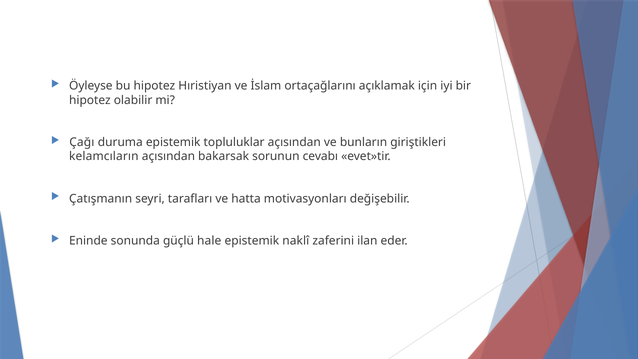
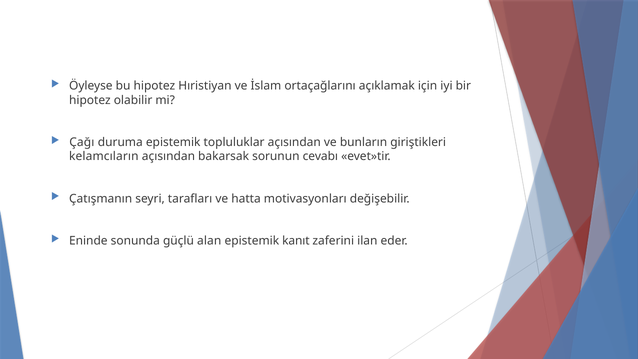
hale: hale -> alan (209, 240)
naklî: naklî -> kanıt (296, 240)
